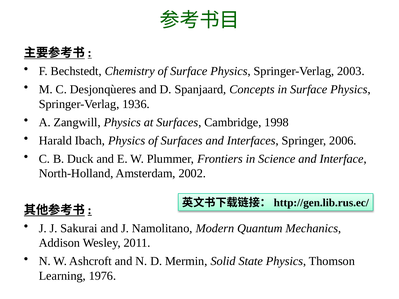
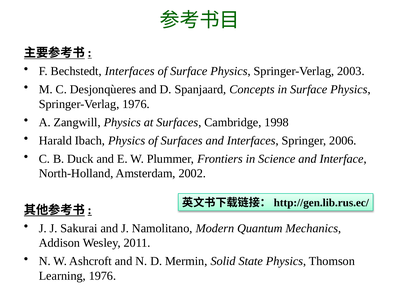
Bechstedt Chemistry: Chemistry -> Interfaces (130, 71)
Springer-Verlag 1936: 1936 -> 1976 (136, 104)
